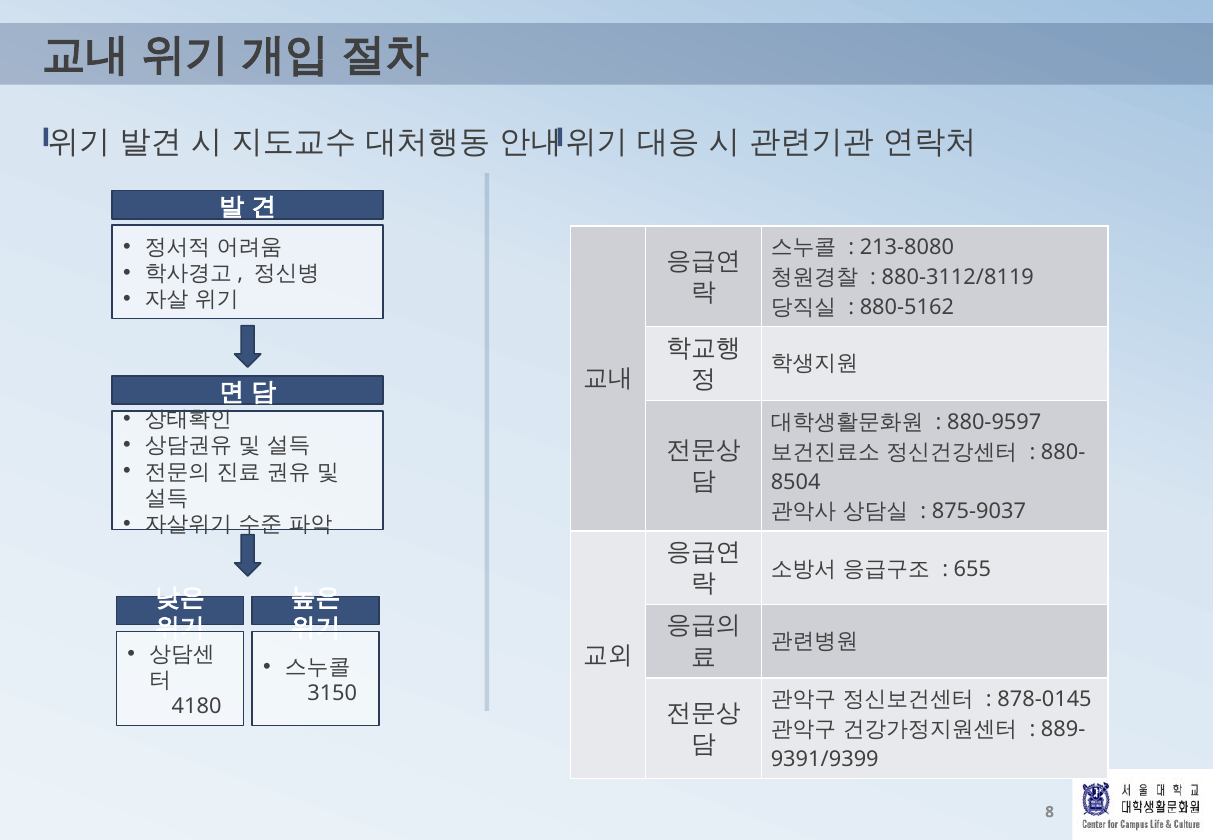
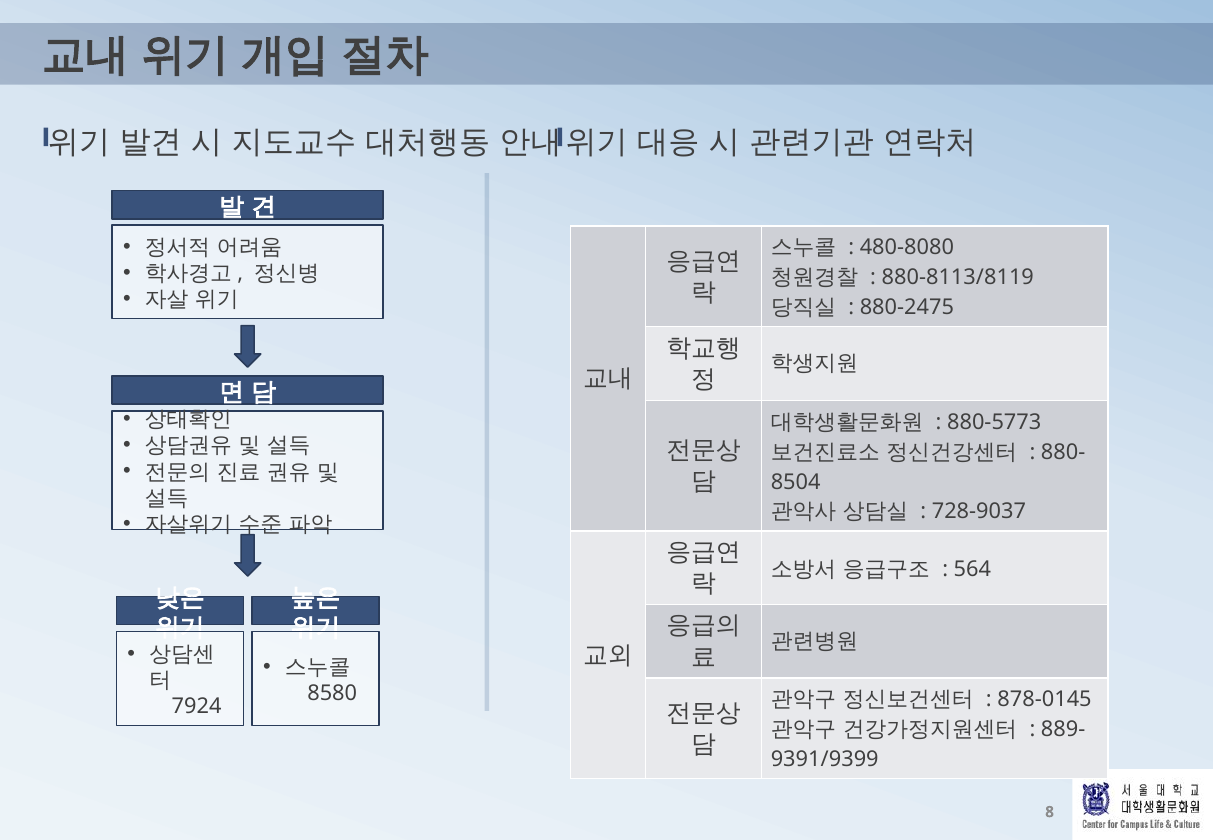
213-8080: 213-8080 -> 480-8080 (907, 248)
880-3112/8119: 880-3112/8119 -> 880-8113/8119 (958, 277)
880-5162: 880-5162 -> 880-2475 (907, 307)
880-9597: 880-9597 -> 880-5773 (994, 422)
875-9037: 875-9037 -> 728-9037 (979, 511)
655: 655 -> 564 (972, 569)
3150: 3150 -> 8580 (332, 693)
4180: 4180 -> 7924 (197, 706)
